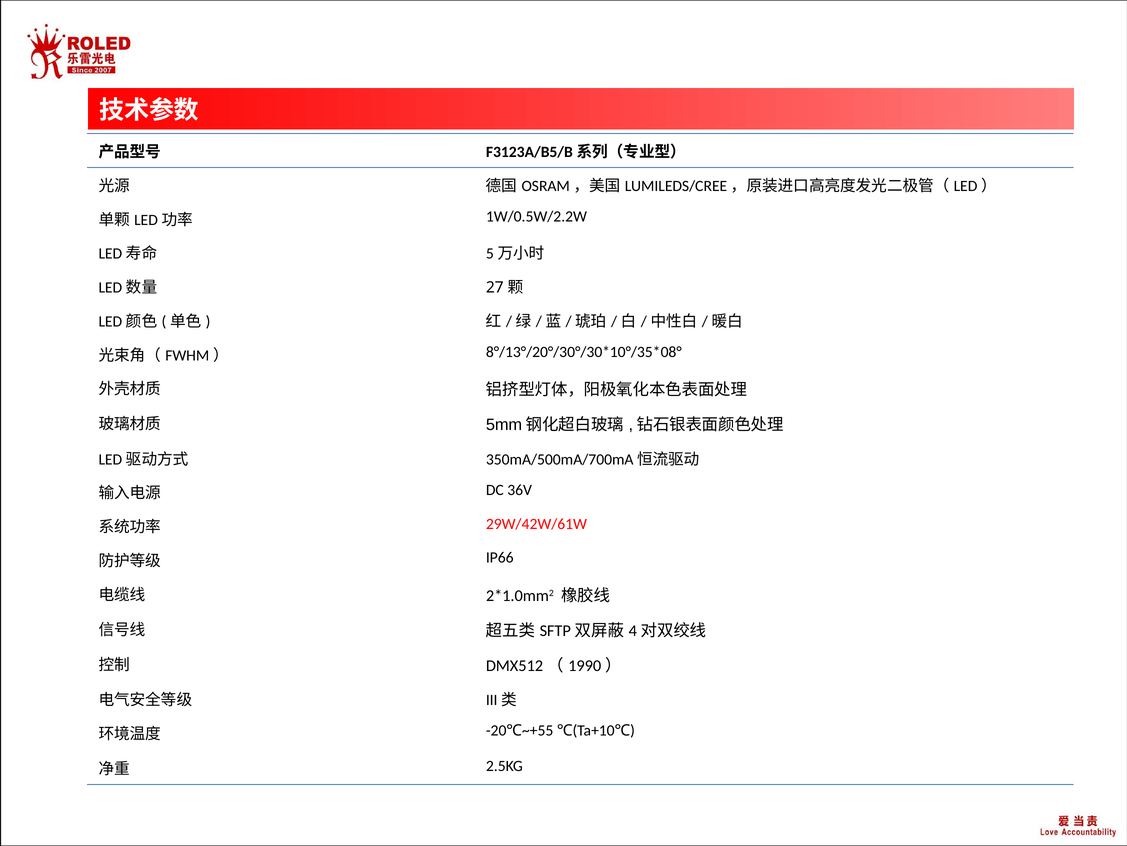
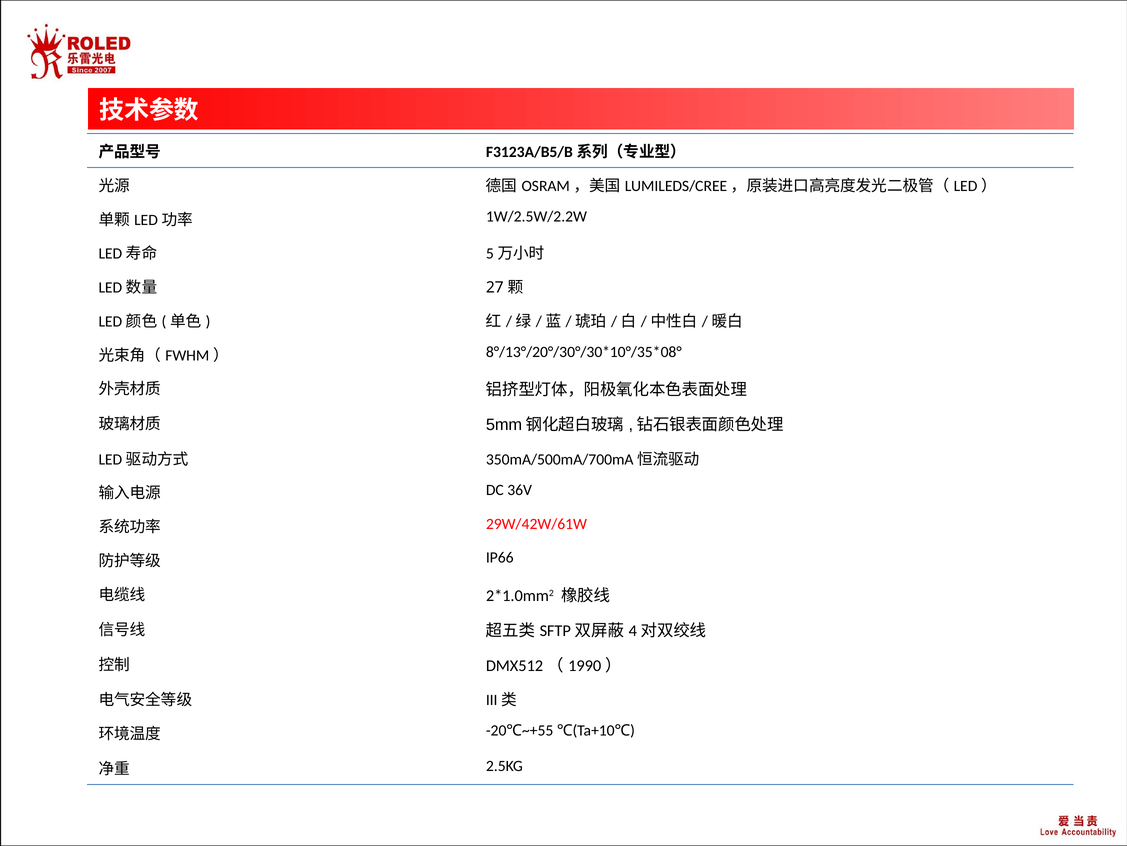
1W/0.5W/2.2W: 1W/0.5W/2.2W -> 1W/2.5W/2.2W (536, 216)
